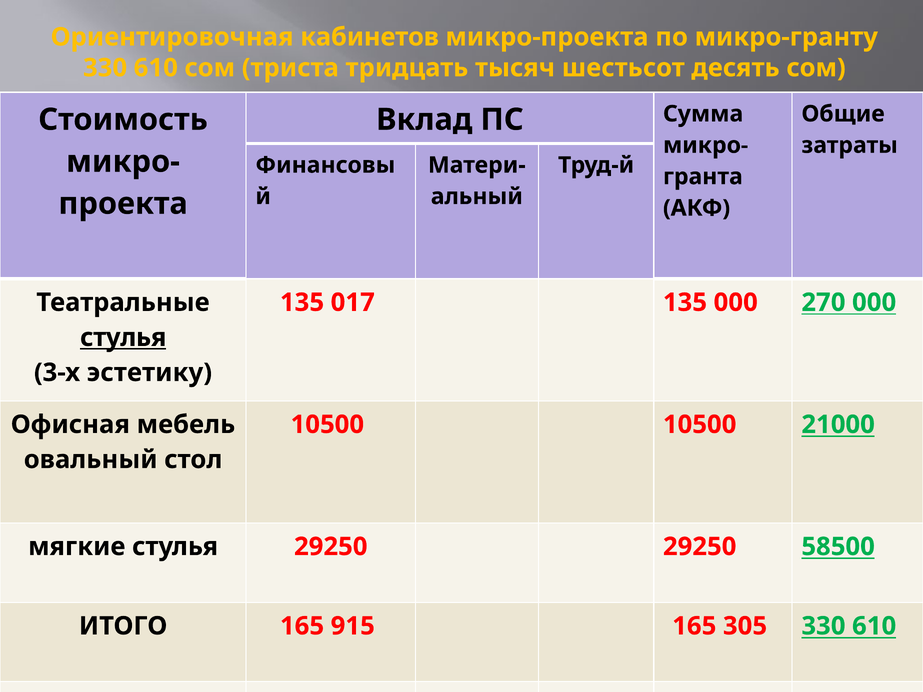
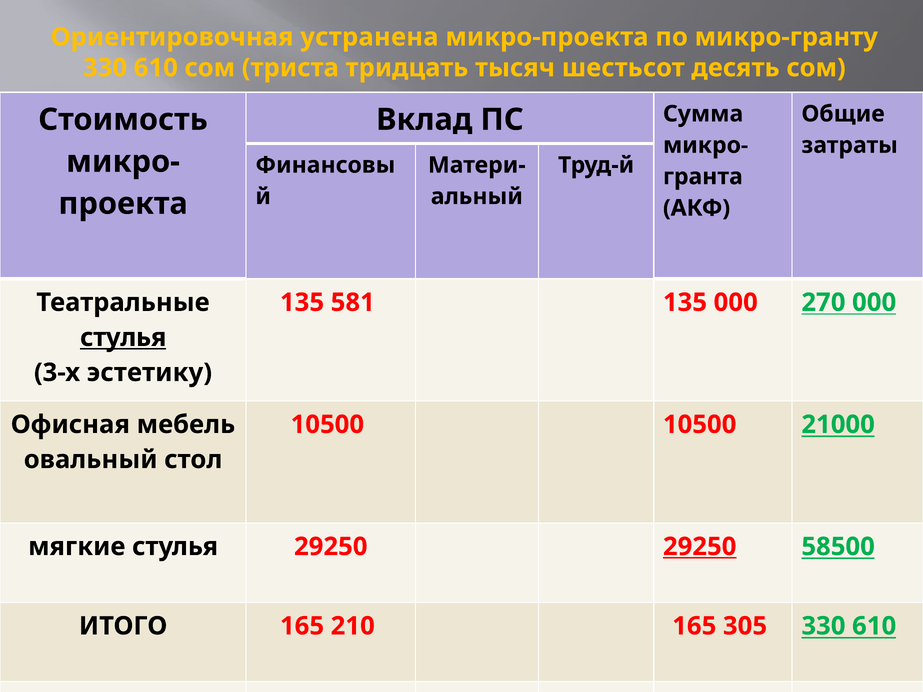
кабинетов: кабинетов -> устранена (369, 37)
017: 017 -> 581 (353, 303)
29250 underline: none -> present (700, 547)
915: 915 -> 210 (353, 626)
